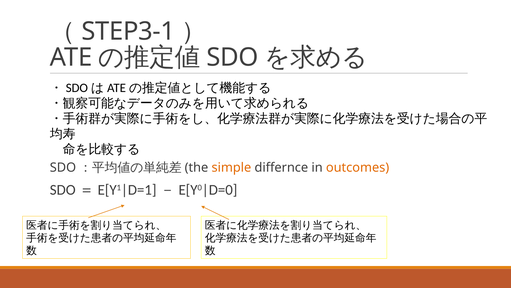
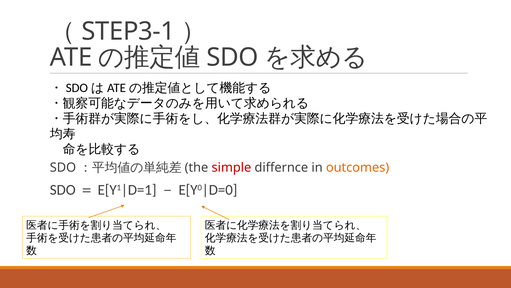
simple colour: orange -> red (231, 167)
